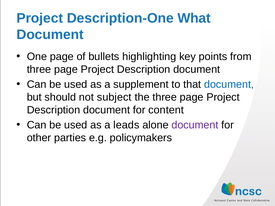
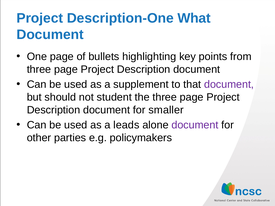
document colour: blue -> purple (229, 84)
subject: subject -> student (114, 97)
content: content -> smaller (166, 110)
